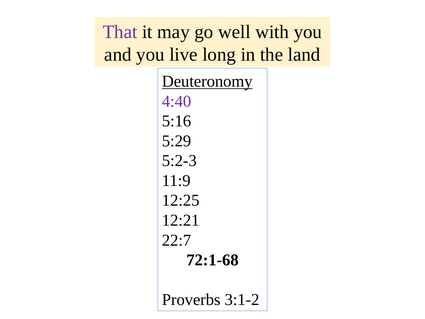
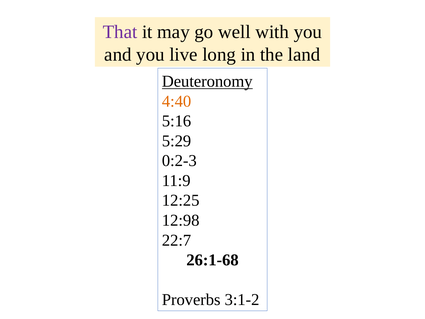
4:40 colour: purple -> orange (177, 101)
5:2-3: 5:2-3 -> 0:2-3 (179, 161)
12:21: 12:21 -> 12:98 (181, 220)
72:1-68: 72:1-68 -> 26:1-68 (213, 260)
